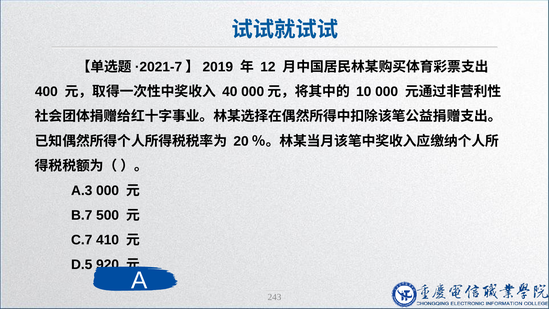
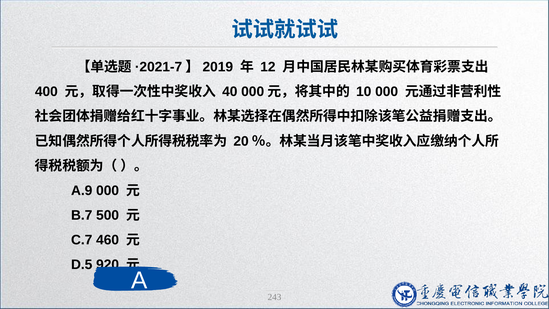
A.3: A.3 -> A.9 (82, 190)
410: 410 -> 460 (108, 240)
